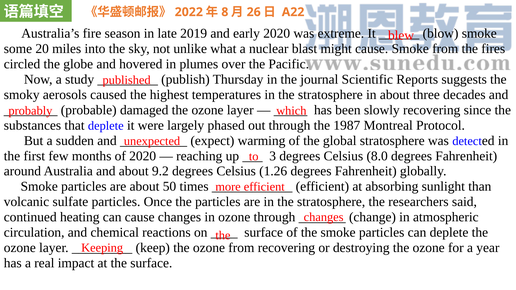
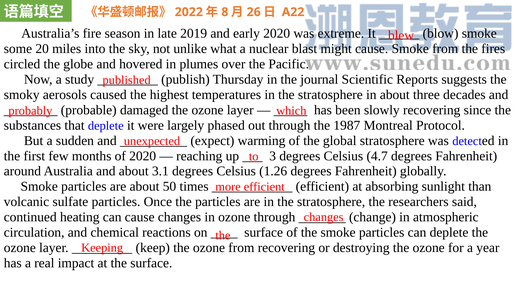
8.0: 8.0 -> 4.7 (377, 156)
9.2: 9.2 -> 3.1 (160, 171)
